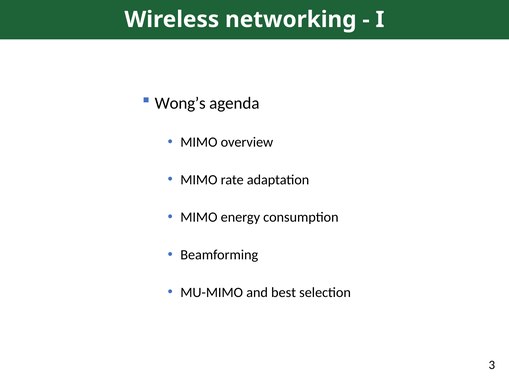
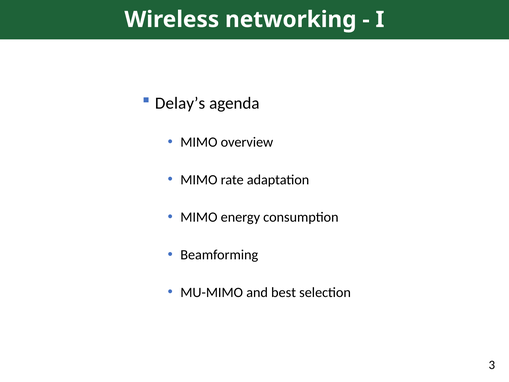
Wong’s: Wong’s -> Delay’s (180, 103)
